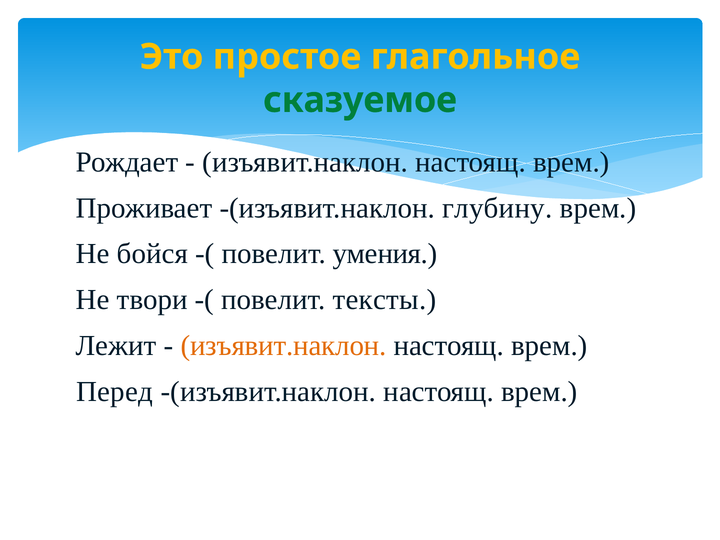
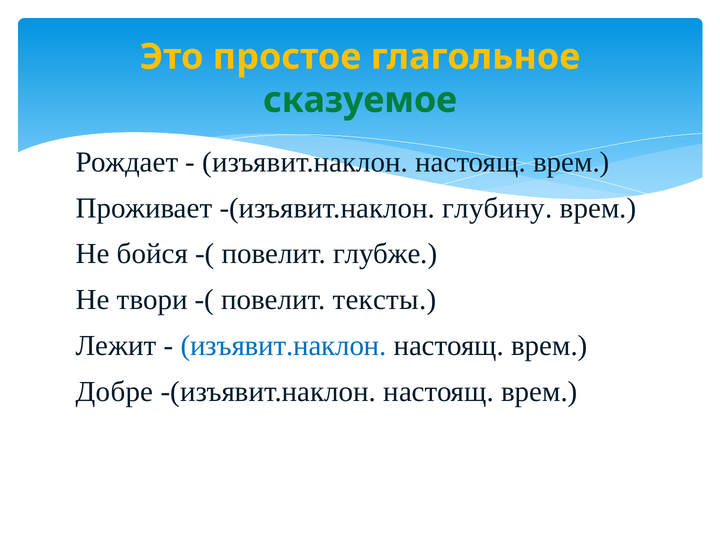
умения: умения -> глубже (385, 254)
изъявит.наклон colour: orange -> blue (283, 346)
Перед: Перед -> Добре (115, 392)
